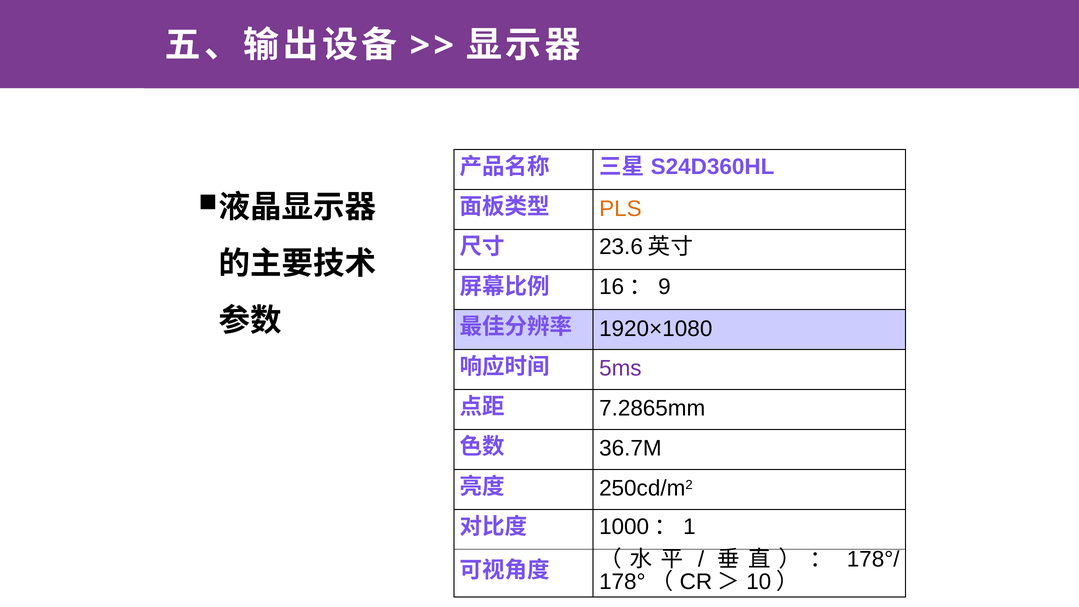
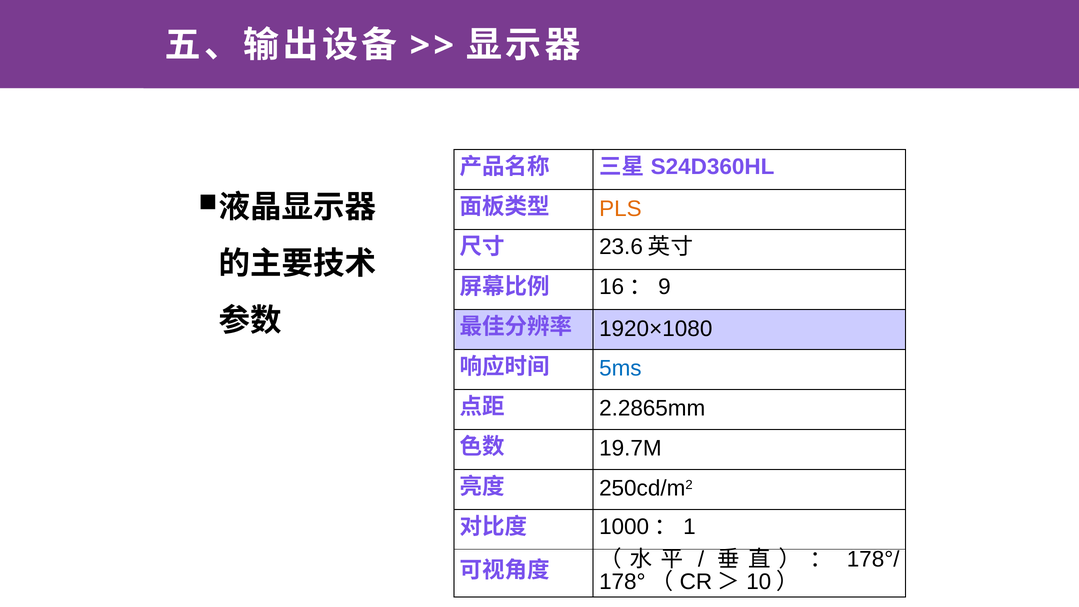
5ms colour: purple -> blue (620, 369)
7.2865mm: 7.2865mm -> 2.2865mm (652, 408)
36.7M: 36.7M -> 19.7M (630, 448)
